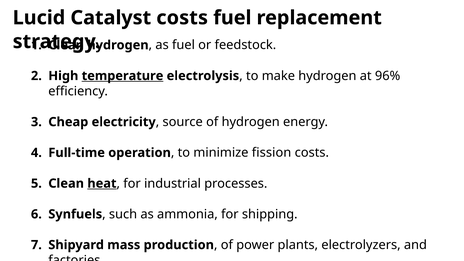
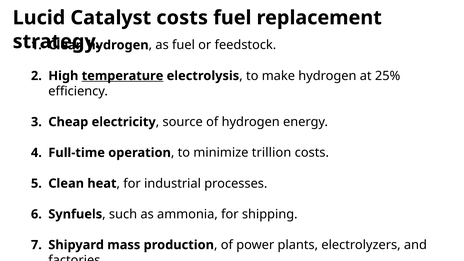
96%: 96% -> 25% (388, 76)
fission: fission -> trillion (272, 153)
heat underline: present -> none (102, 183)
